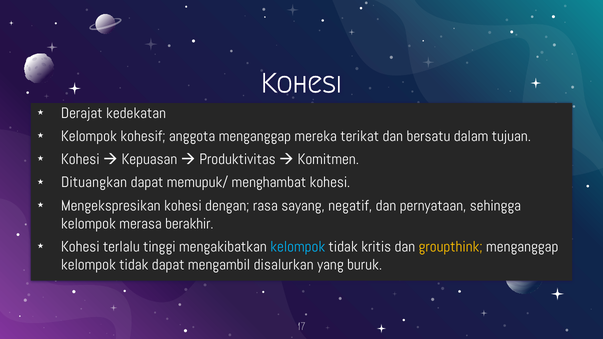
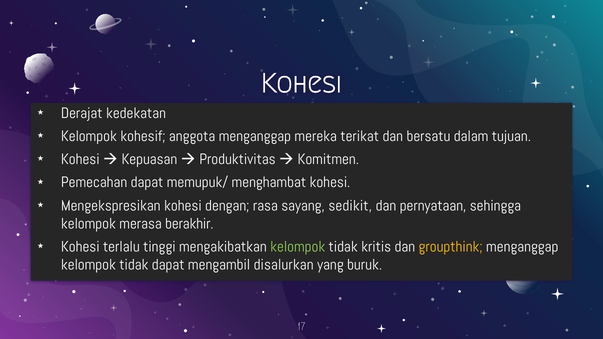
Dituangkan: Dituangkan -> Pemecahan (94, 183)
negatif: negatif -> sedikit (350, 206)
kelompok colour: light blue -> light green (298, 247)
